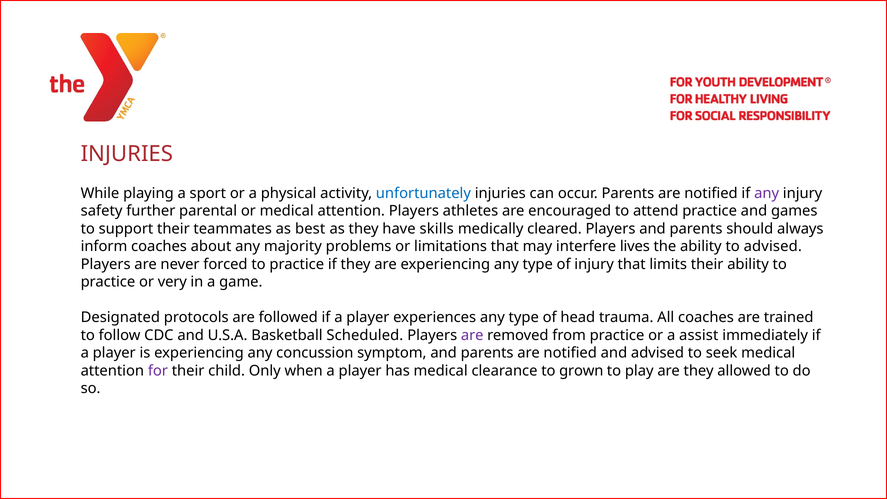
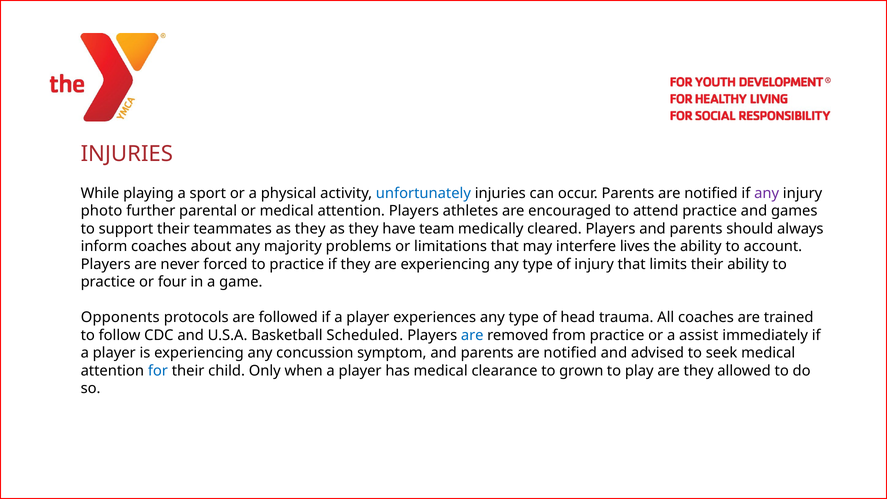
safety: safety -> photo (102, 211)
teammates as best: best -> they (310, 229)
skills: skills -> team (437, 229)
to advised: advised -> account (773, 247)
very: very -> four (172, 282)
Designated: Designated -> Opponents (120, 317)
are colour: purple -> blue (472, 335)
for colour: purple -> blue (158, 371)
